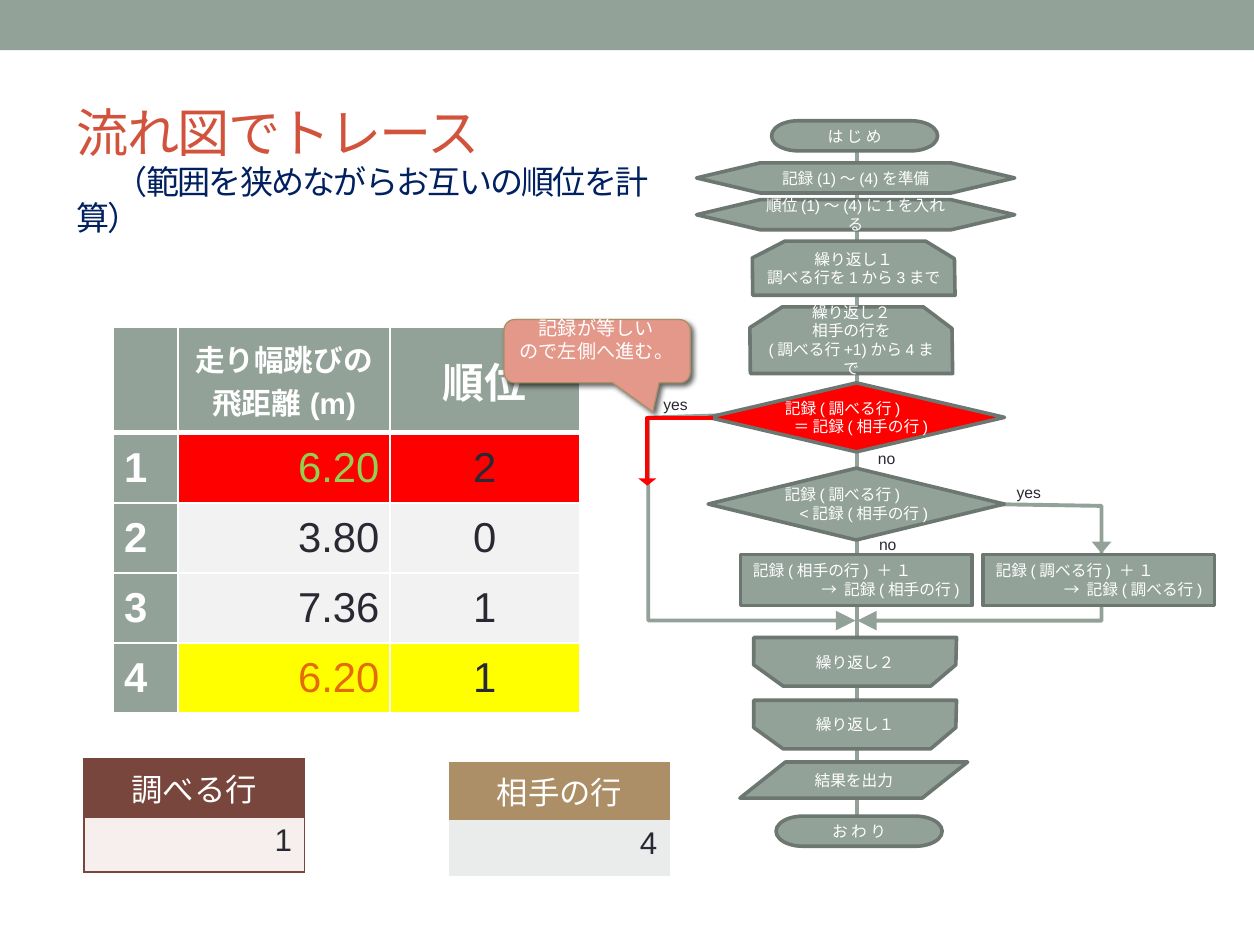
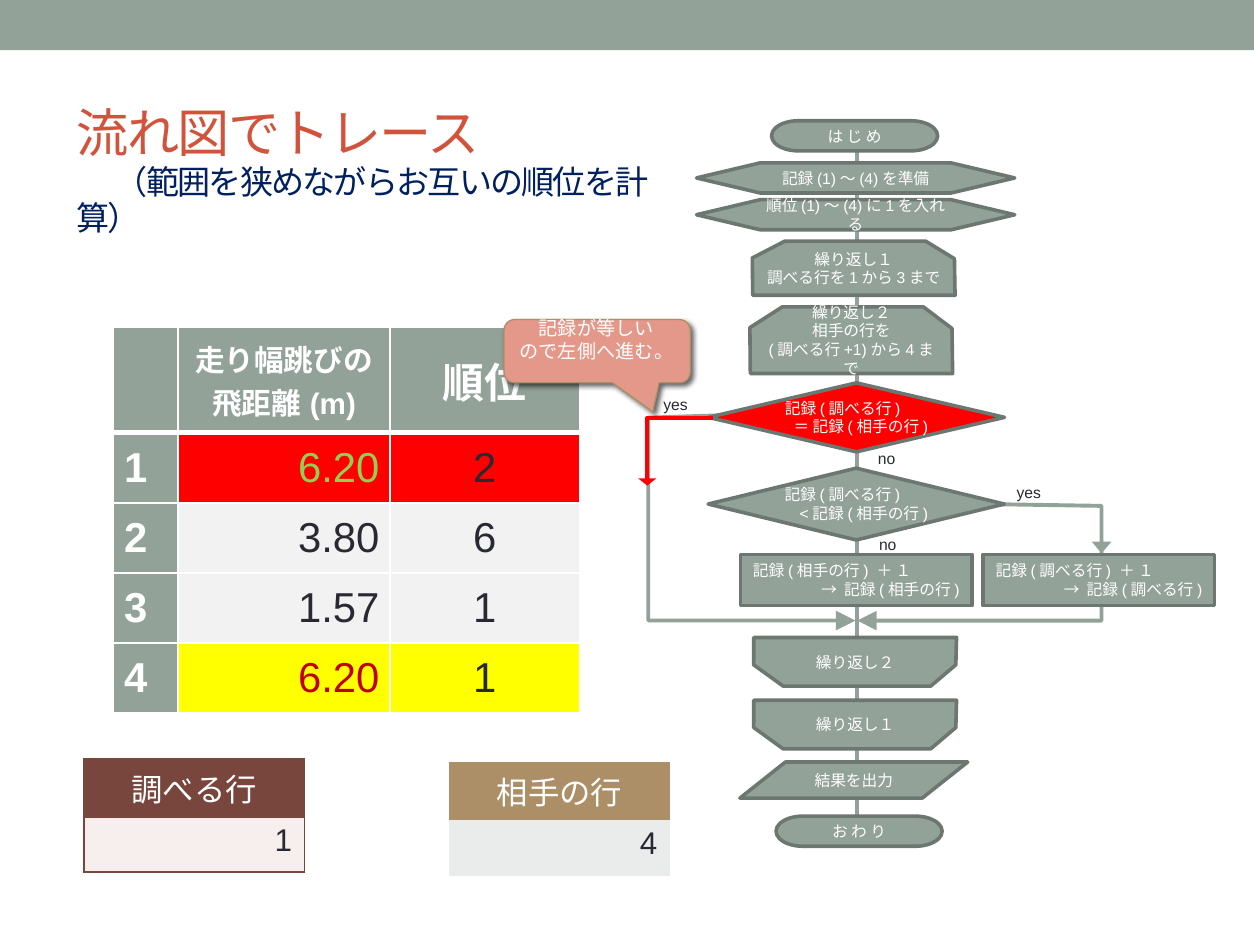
0: 0 -> 6 (485, 539)
7.36: 7.36 -> 1.57 (339, 609)
6.20 colour: orange -> red (339, 679)
